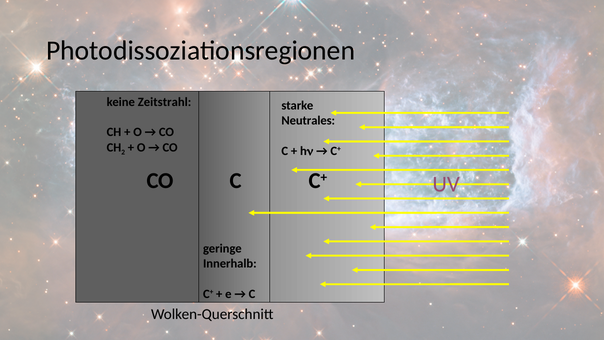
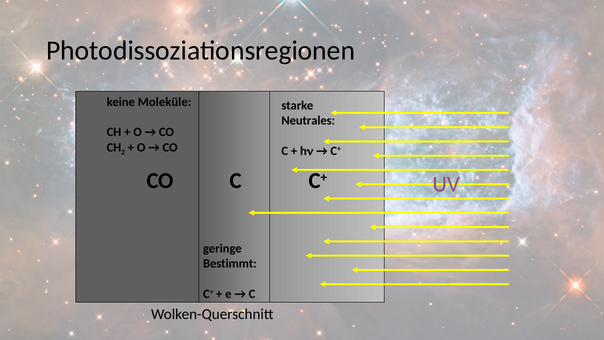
Zeitstrahl: Zeitstrahl -> Moleküle (165, 102)
Innerhalb: Innerhalb -> Bestimmt (230, 263)
